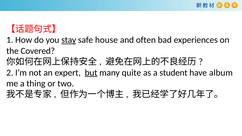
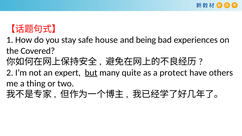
stay underline: present -> none (69, 40)
often: often -> being (146, 40)
student: student -> protect (173, 73)
album: album -> others (221, 73)
